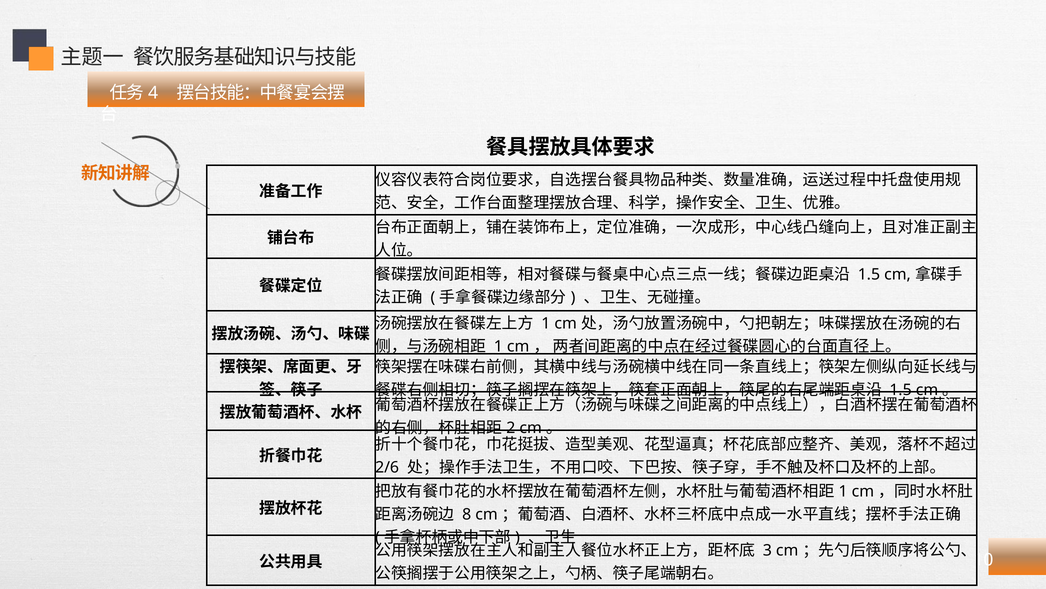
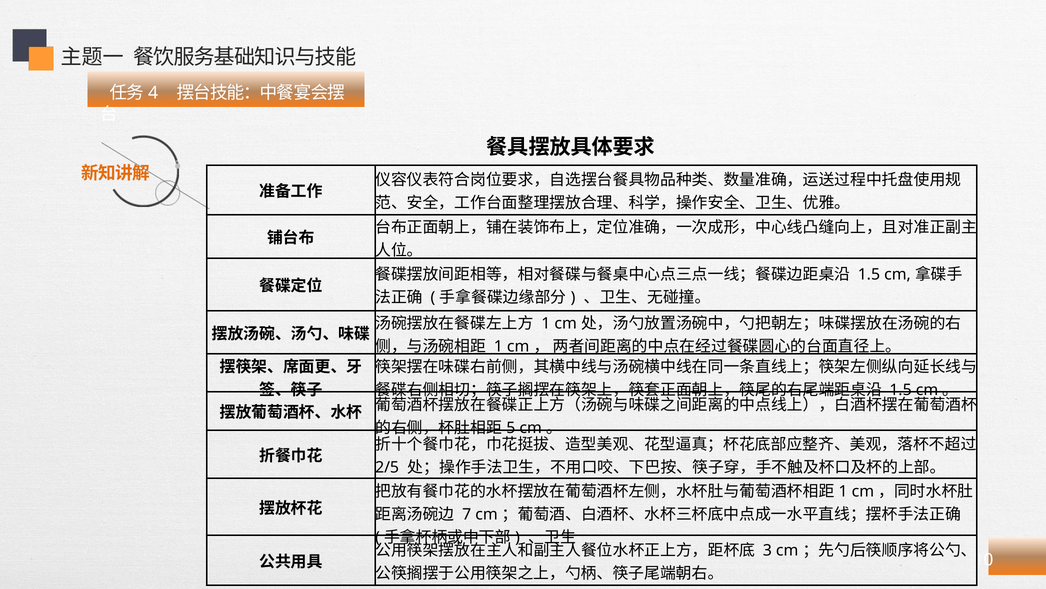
2: 2 -> 5 (511, 428)
2/6: 2/6 -> 2/5 (387, 467)
8: 8 -> 7 (467, 514)
